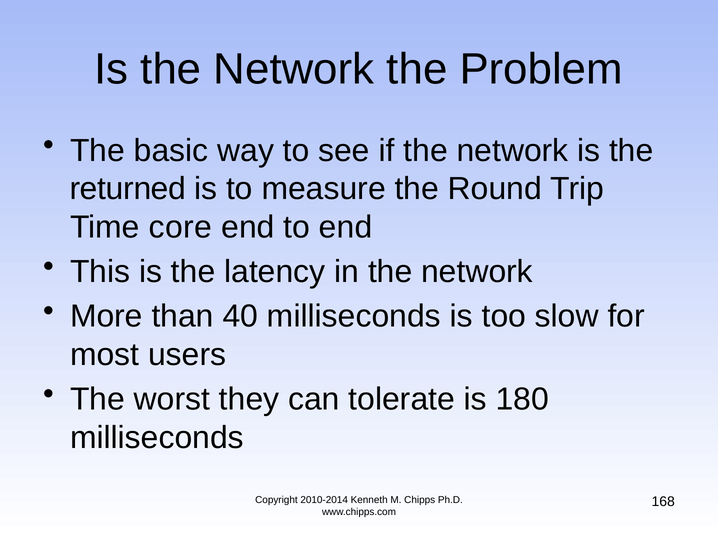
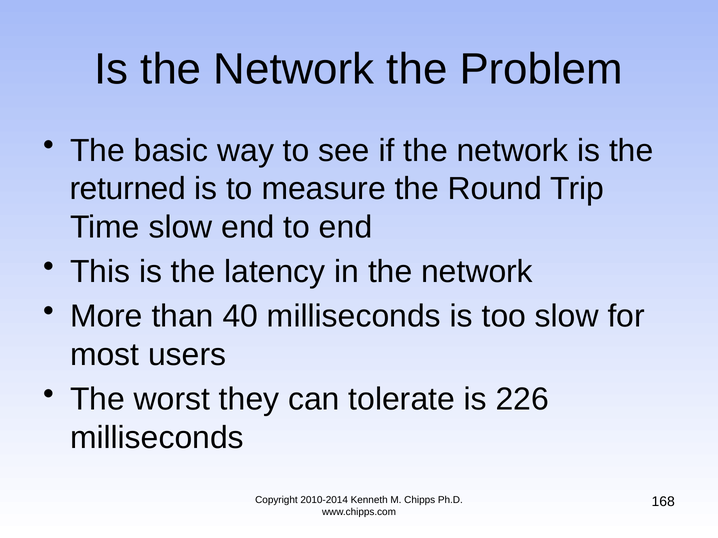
Time core: core -> slow (181, 227)
180: 180 -> 226 (522, 400)
